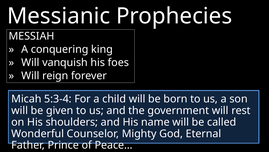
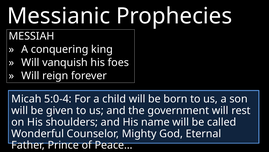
5:3-4: 5:3-4 -> 5:0-4 (58, 99)
